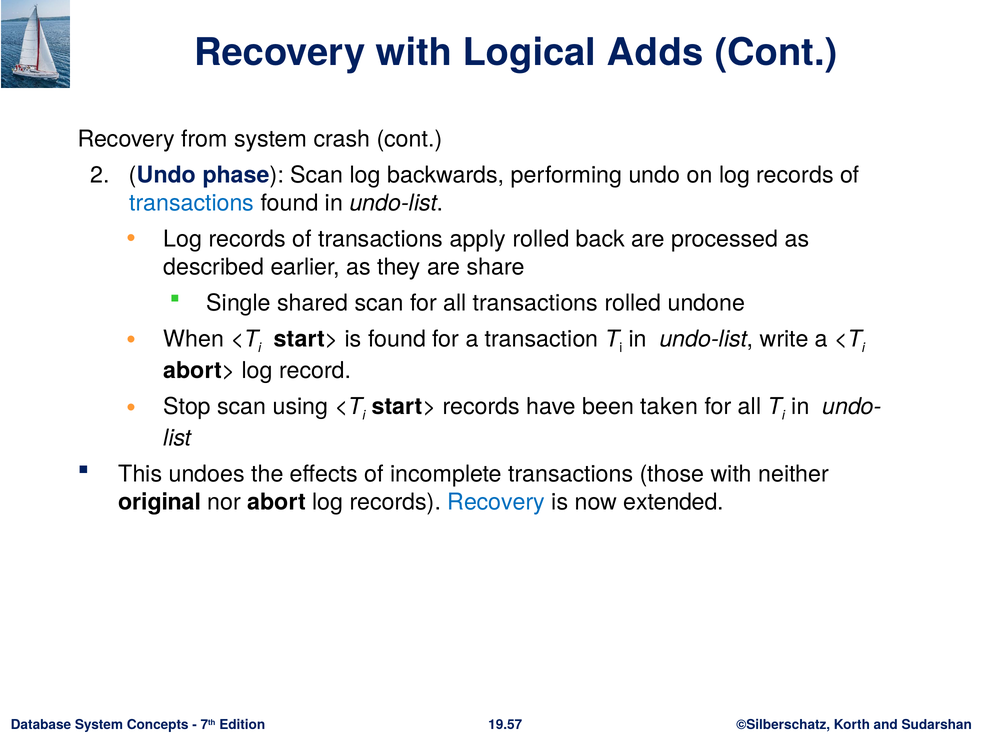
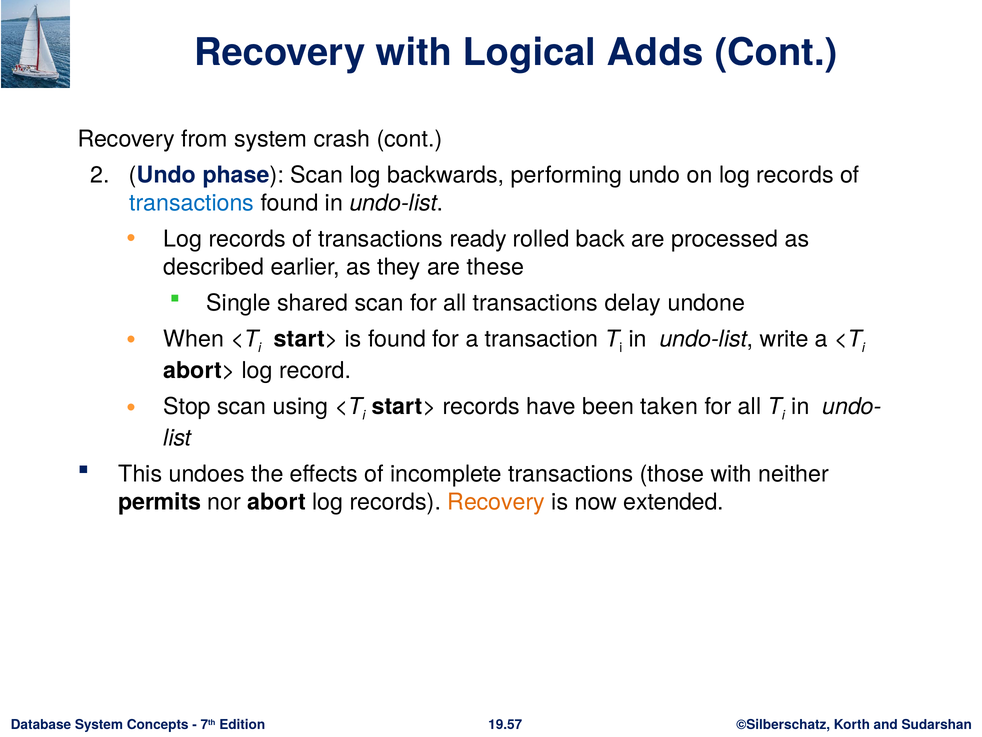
apply: apply -> ready (478, 239)
share: share -> these (496, 267)
transactions rolled: rolled -> delay (633, 303)
original: original -> permits (160, 502)
Recovery colour: blue -> orange (496, 502)
